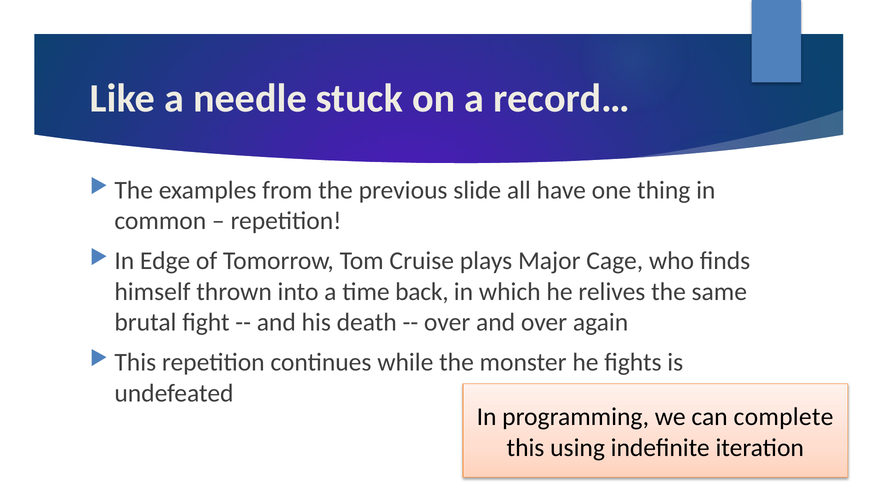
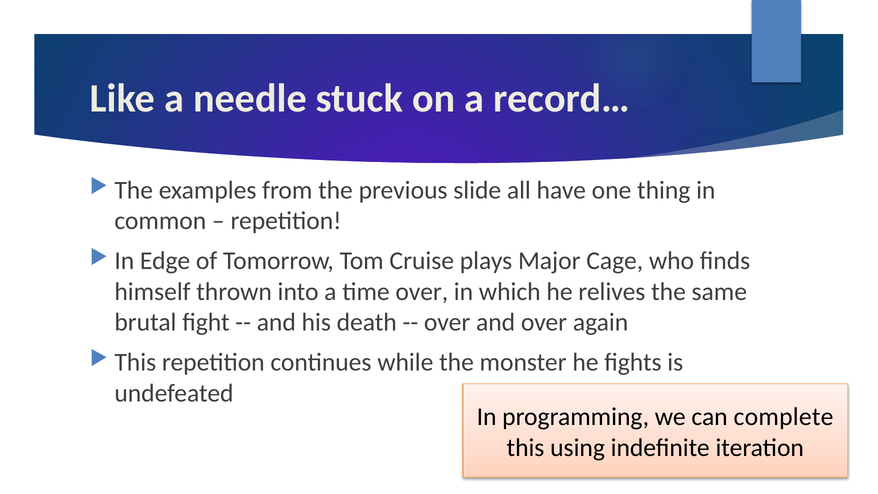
time back: back -> over (422, 292)
